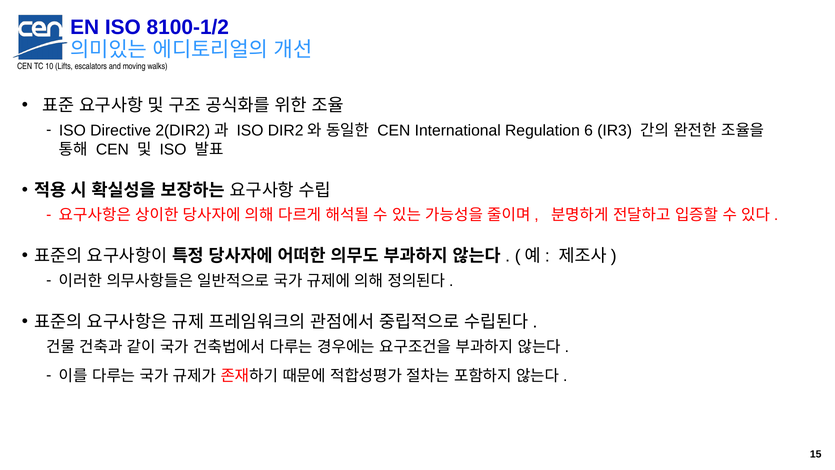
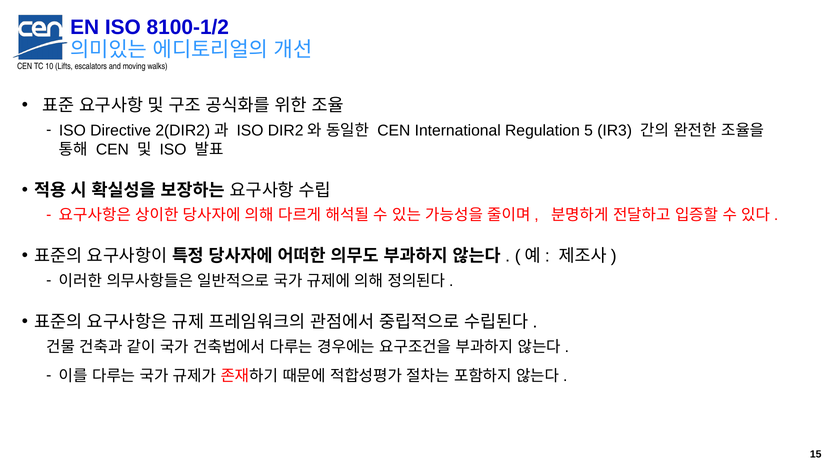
6: 6 -> 5 (589, 131)
